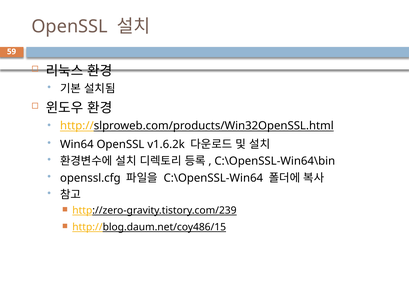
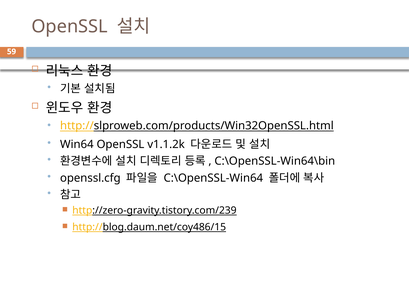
v1.6.2k: v1.6.2k -> v1.1.2k (166, 145)
